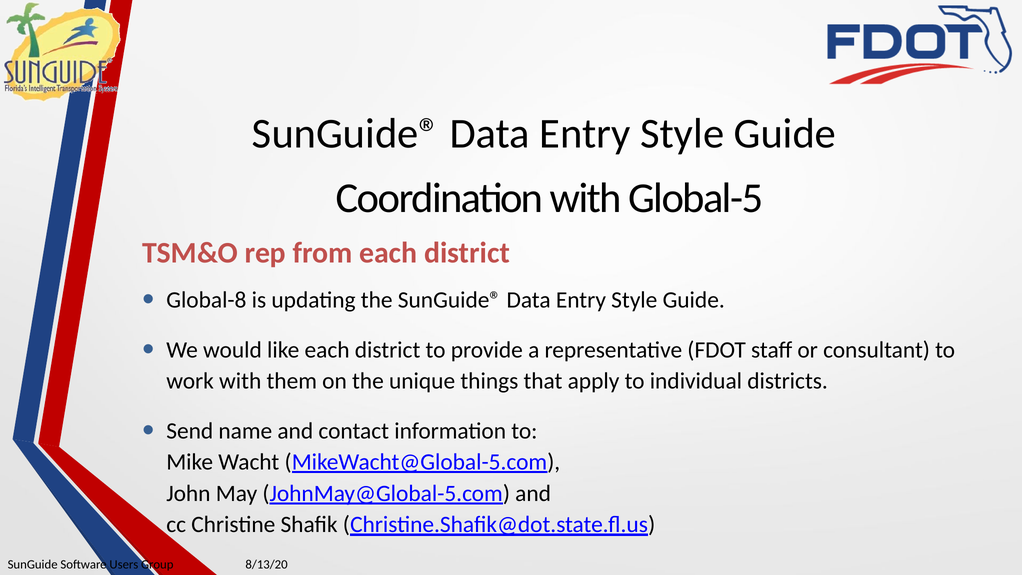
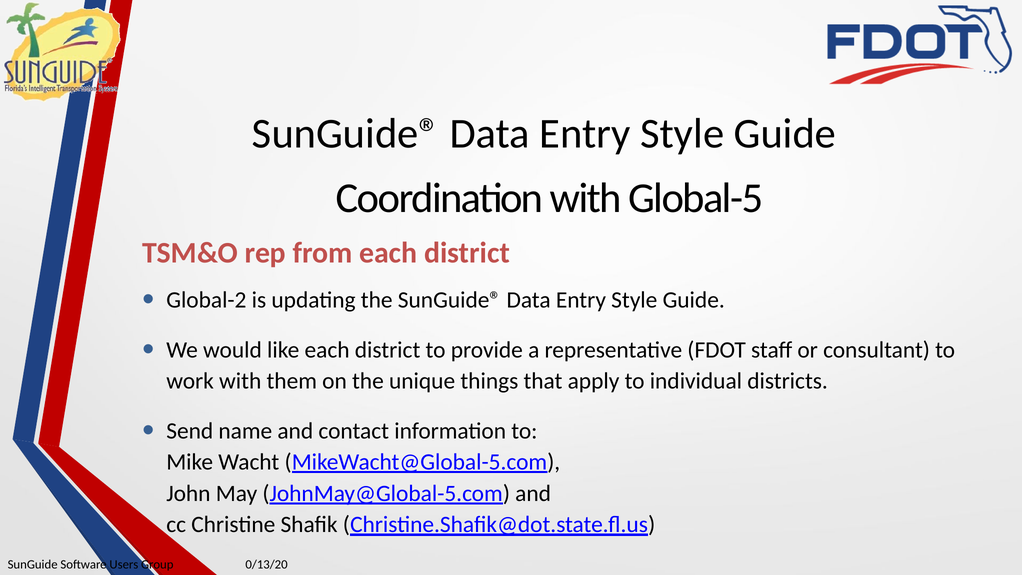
Global-8: Global-8 -> Global-2 (206, 300)
8/13/20: 8/13/20 -> 0/13/20 (267, 565)
